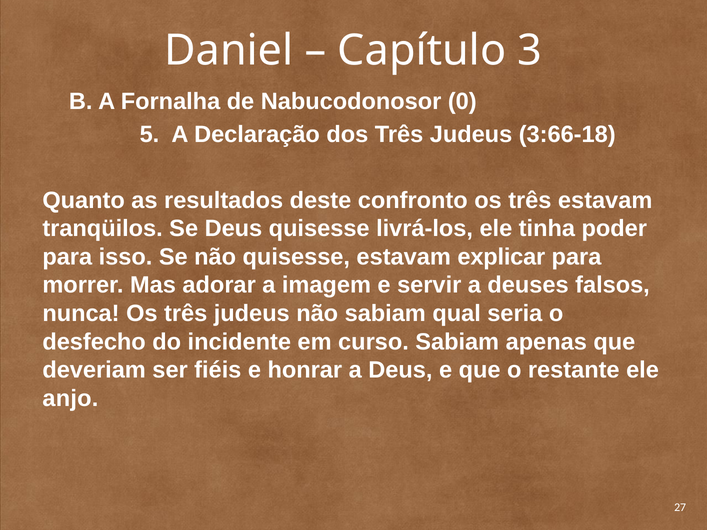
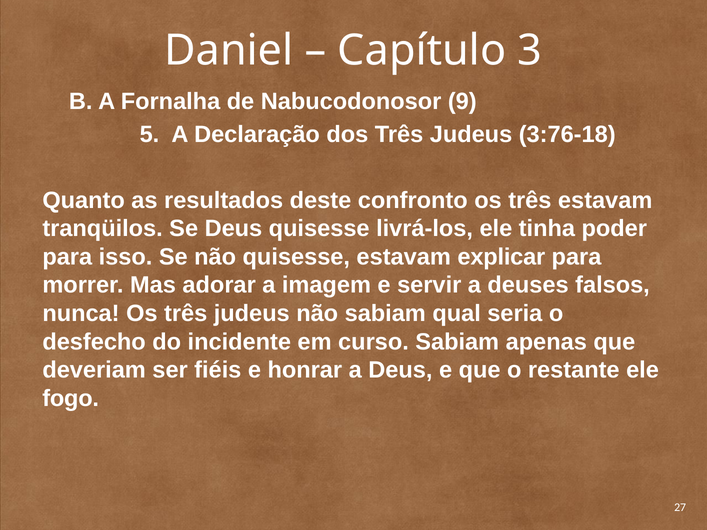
0: 0 -> 9 (462, 102)
3:66-18: 3:66-18 -> 3:76-18 (567, 135)
anjo: anjo -> fogo (71, 398)
